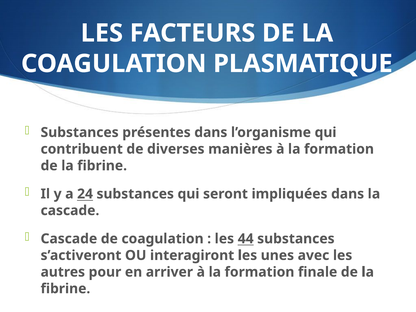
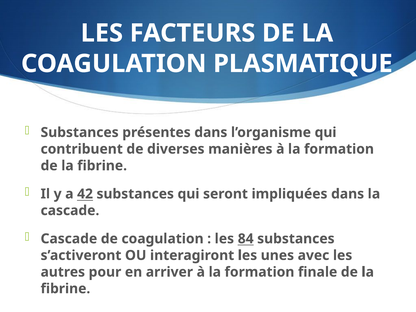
24: 24 -> 42 (85, 194)
44: 44 -> 84 (246, 239)
